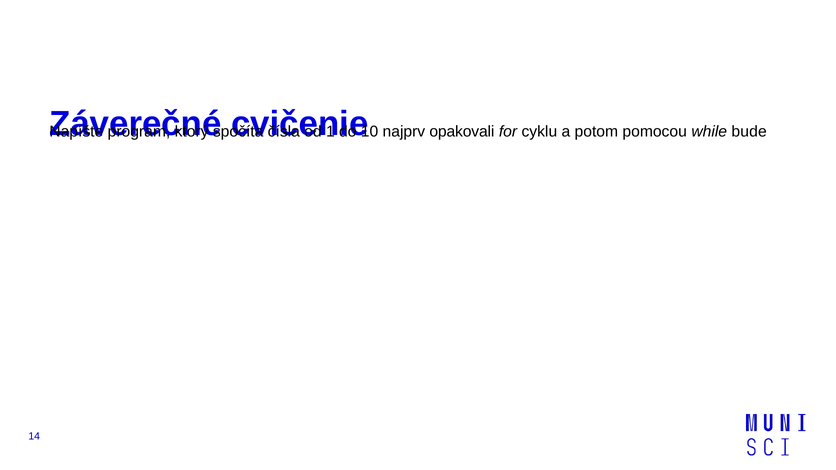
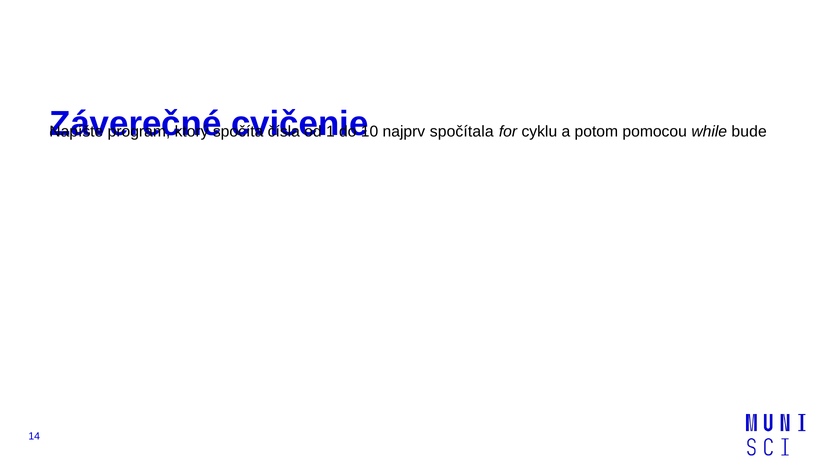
opakovali: opakovali -> spočítala (462, 132)
